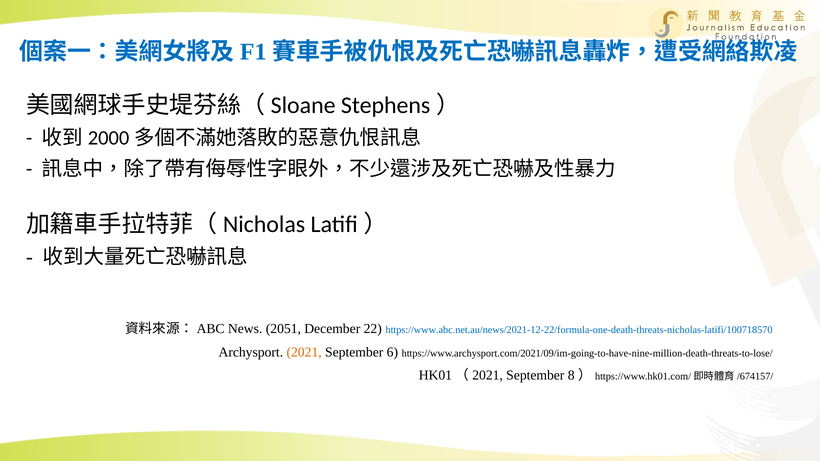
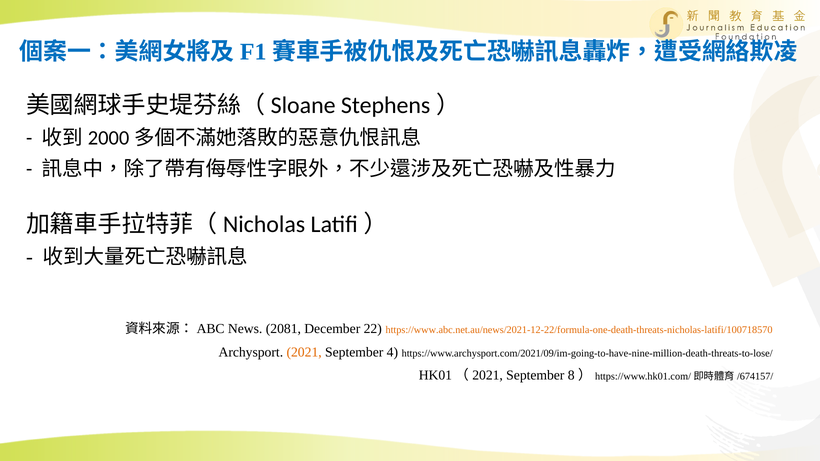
2051: 2051 -> 2081 (283, 329)
https://www.abc.net.au/news/2021-12-22/formula-one-death-threats-nicholas-latifi/100718570 colour: blue -> orange (579, 330)
6: 6 -> 4 (392, 352)
